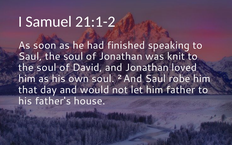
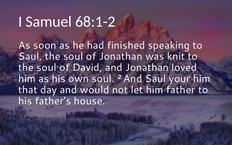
21:1-2: 21:1-2 -> 68:1-2 (95, 22)
robe: robe -> your (180, 79)
